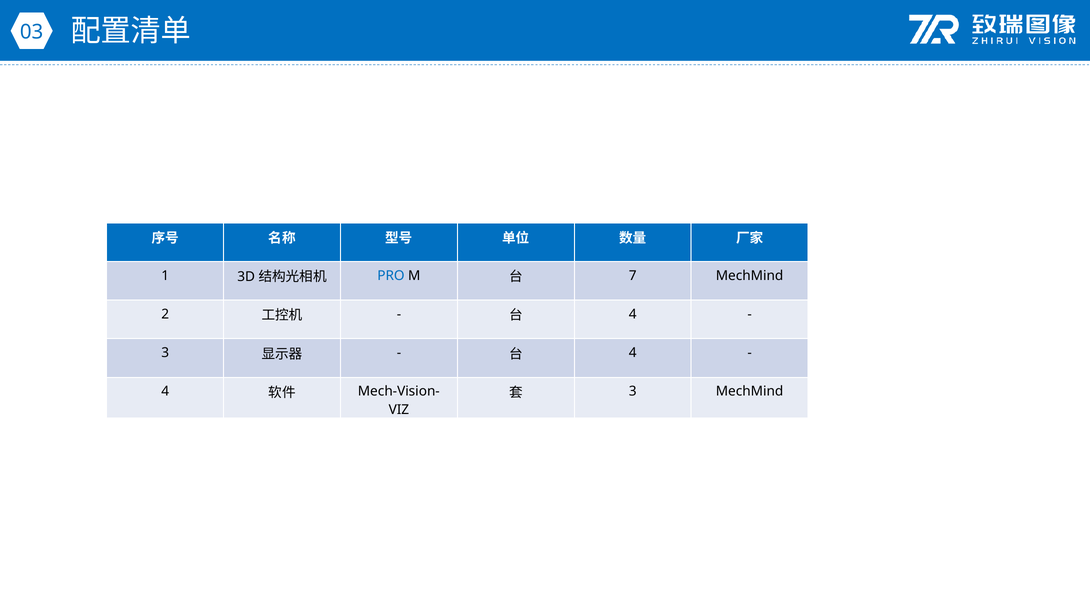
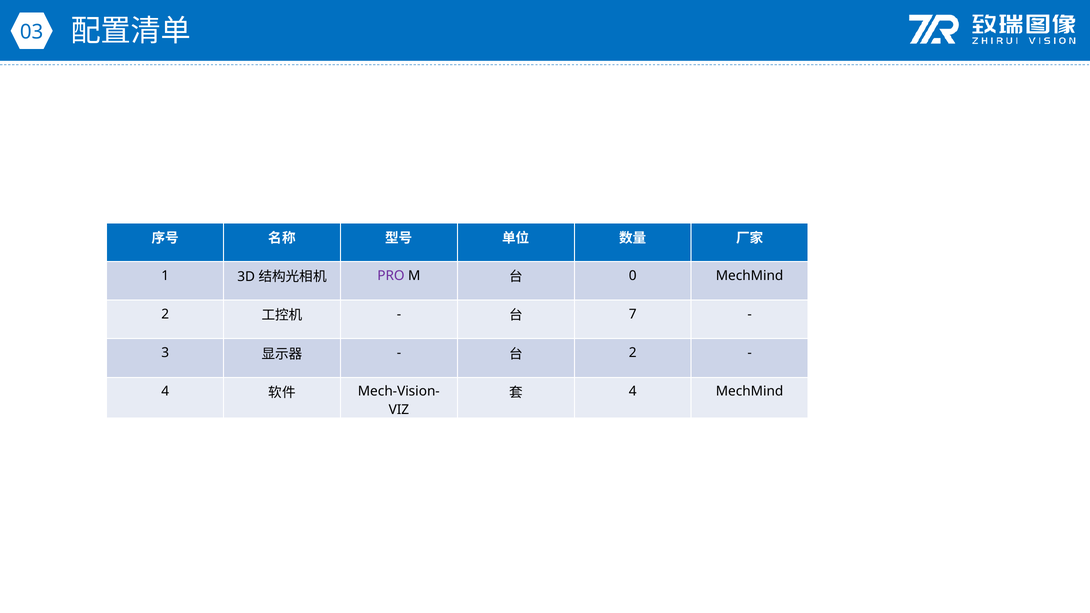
PRO colour: blue -> purple (391, 276)
7: 7 -> 0 (633, 276)
4: 4 -> 7 (633, 314)
4: 4 -> 2 (633, 353)
3: 3 -> 4 (633, 392)
